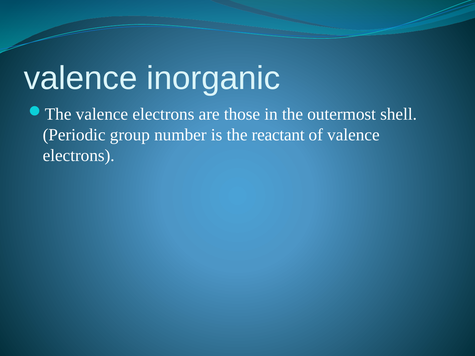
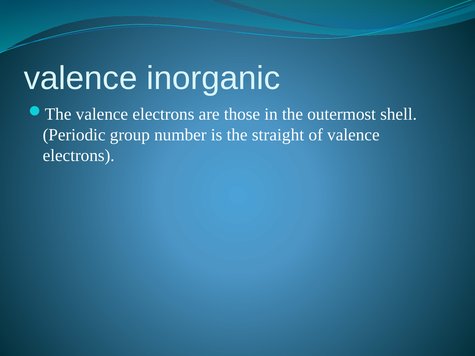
reactant: reactant -> straight (278, 135)
